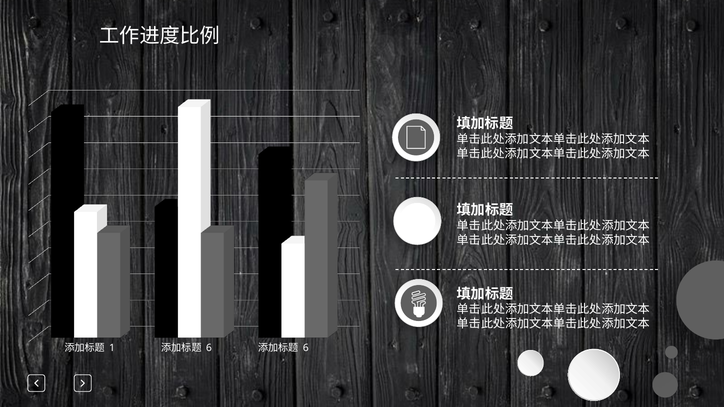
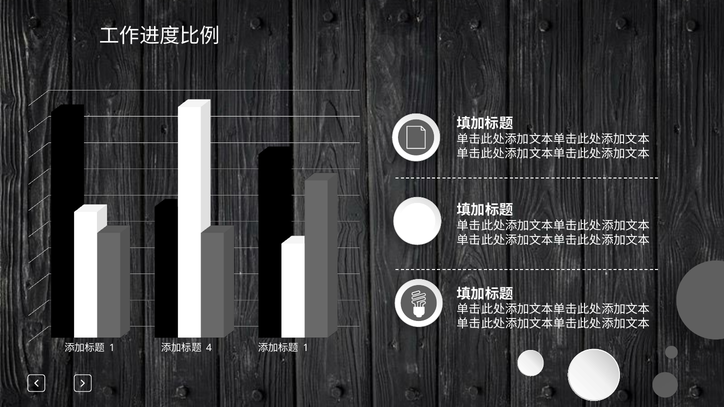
6: 6 -> 4 (209, 348)
6: 6 -> 1 (306, 348)
